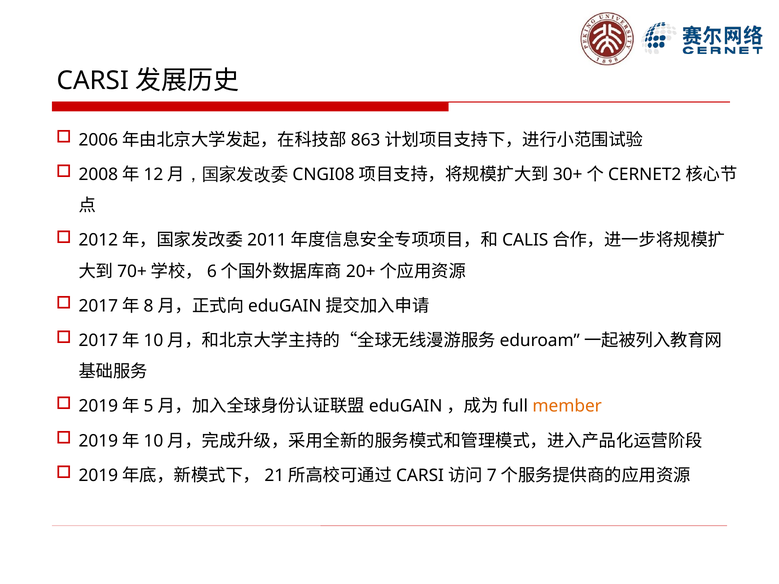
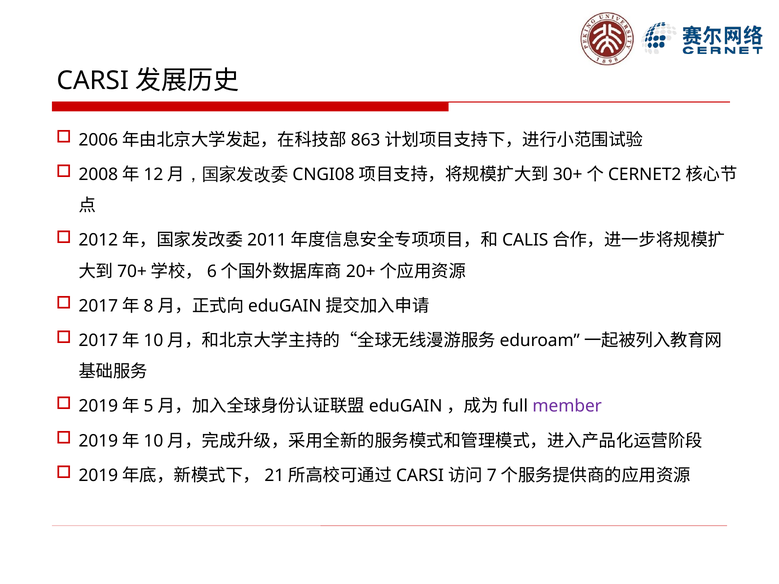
member colour: orange -> purple (567, 406)
